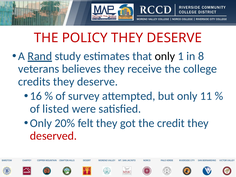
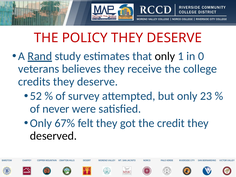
8: 8 -> 0 (201, 56)
16: 16 -> 52 (36, 96)
11: 11 -> 23 (206, 96)
listed: listed -> never (56, 109)
20%: 20% -> 67% (65, 123)
deserved colour: red -> black (53, 136)
